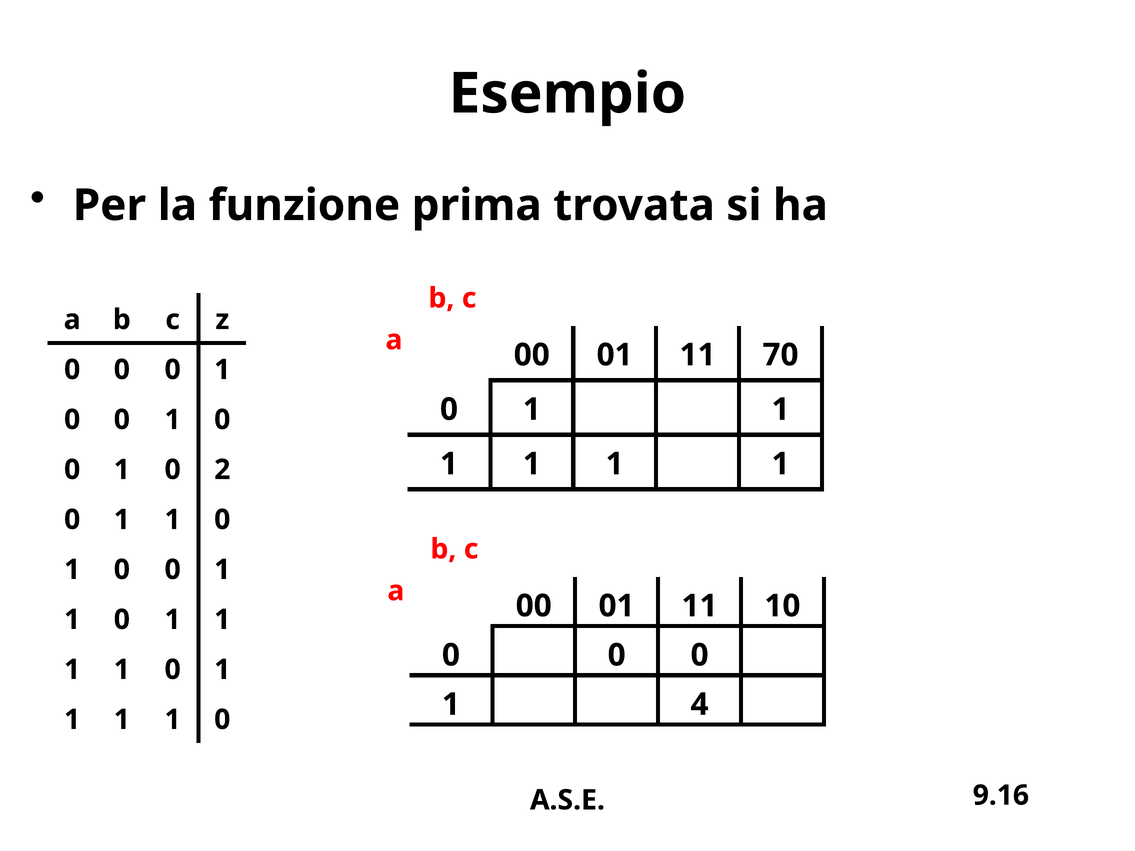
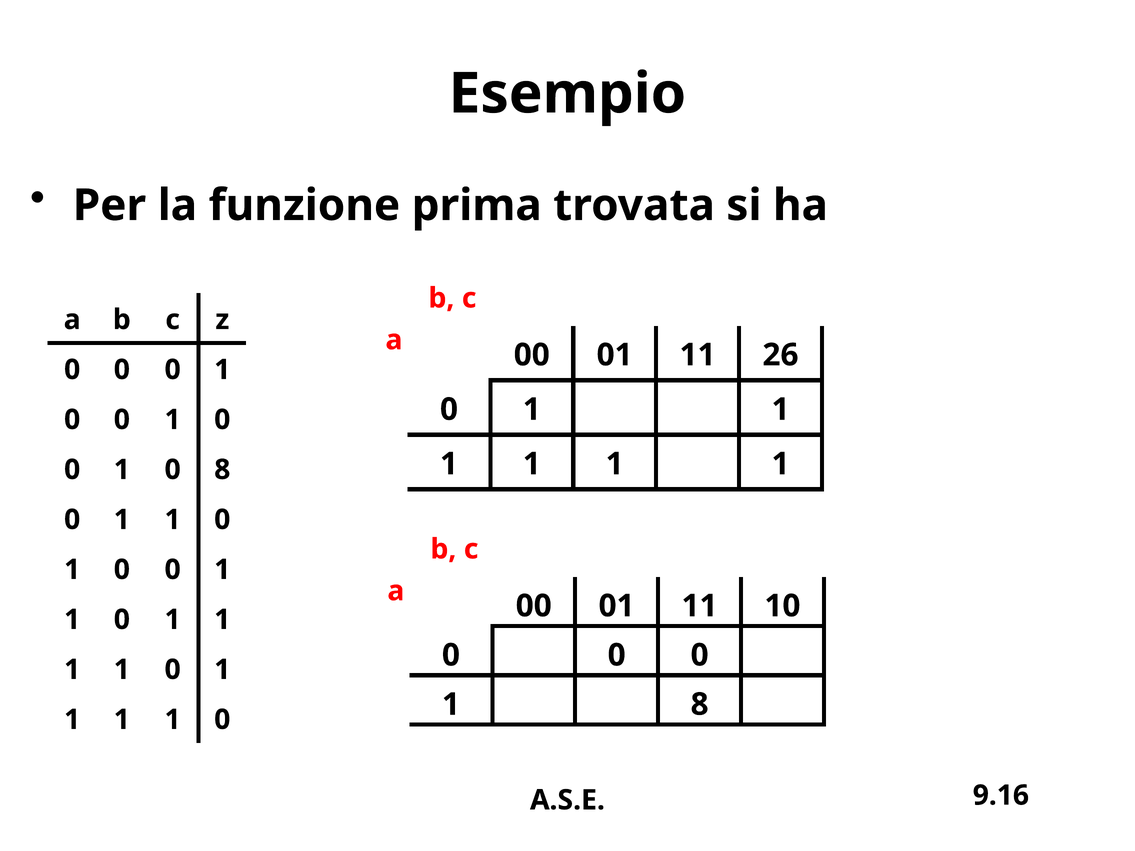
70: 70 -> 26 (780, 355)
0 2: 2 -> 8 (222, 470)
1 4: 4 -> 8 (700, 705)
